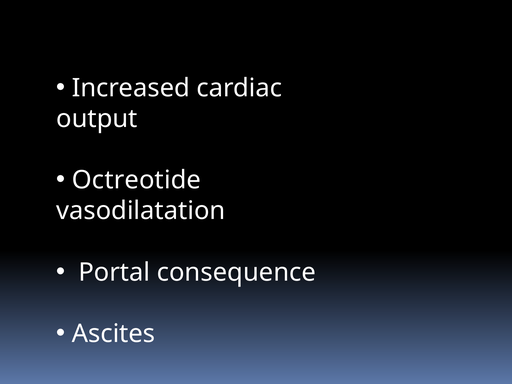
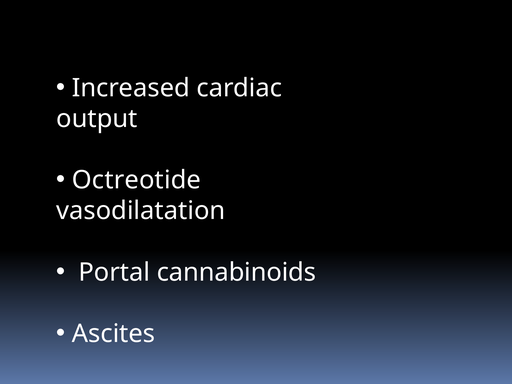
consequence: consequence -> cannabinoids (236, 272)
